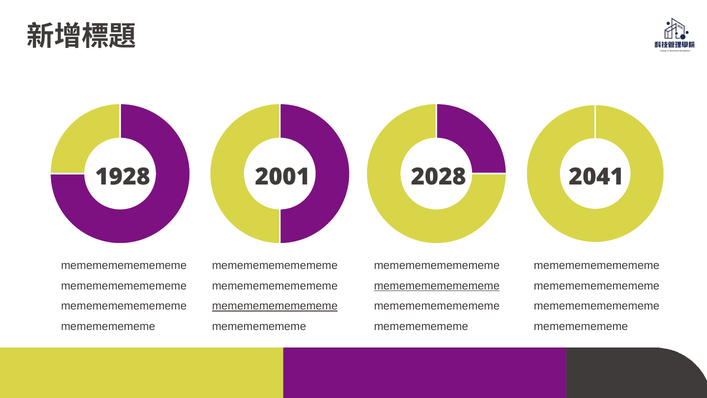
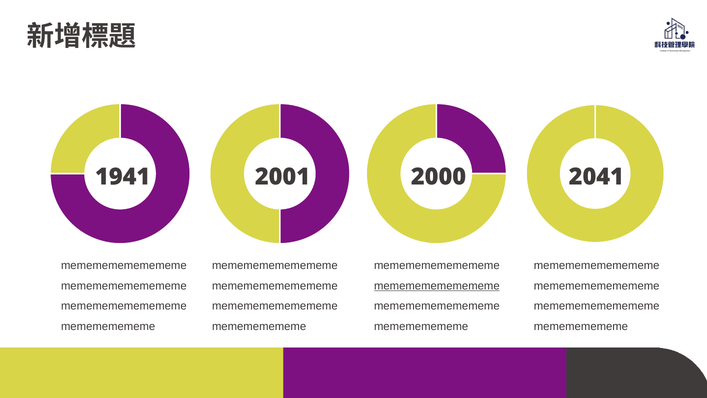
1928: 1928 -> 1941 (123, 177)
2028: 2028 -> 2000 (439, 177)
memememememememe underline: present -> none (275, 306)
